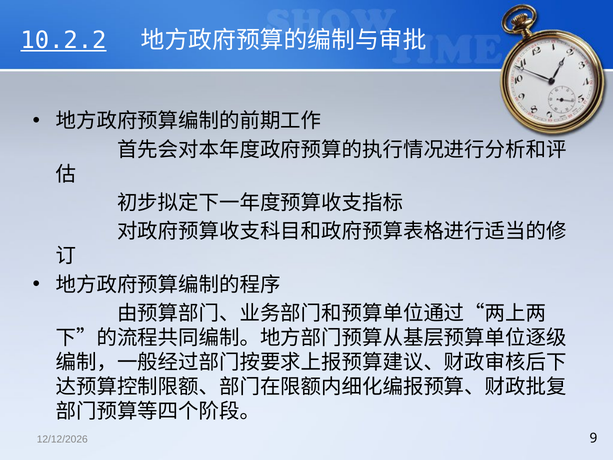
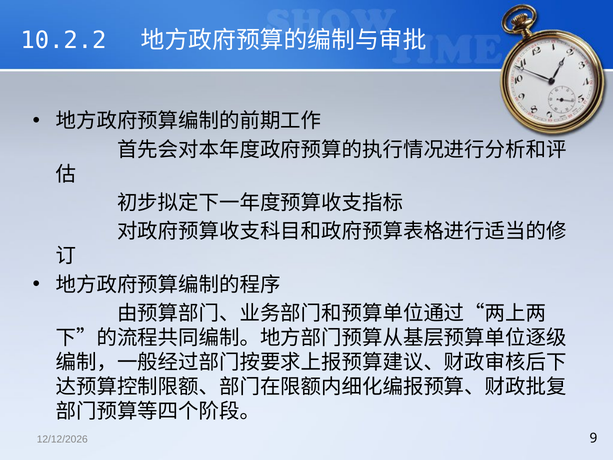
10.2.2 underline: present -> none (63, 40)
